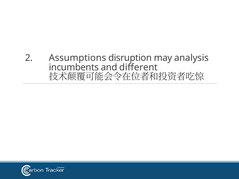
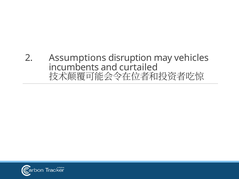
analysis: analysis -> vehicles (191, 58)
different: different -> curtailed (139, 67)
